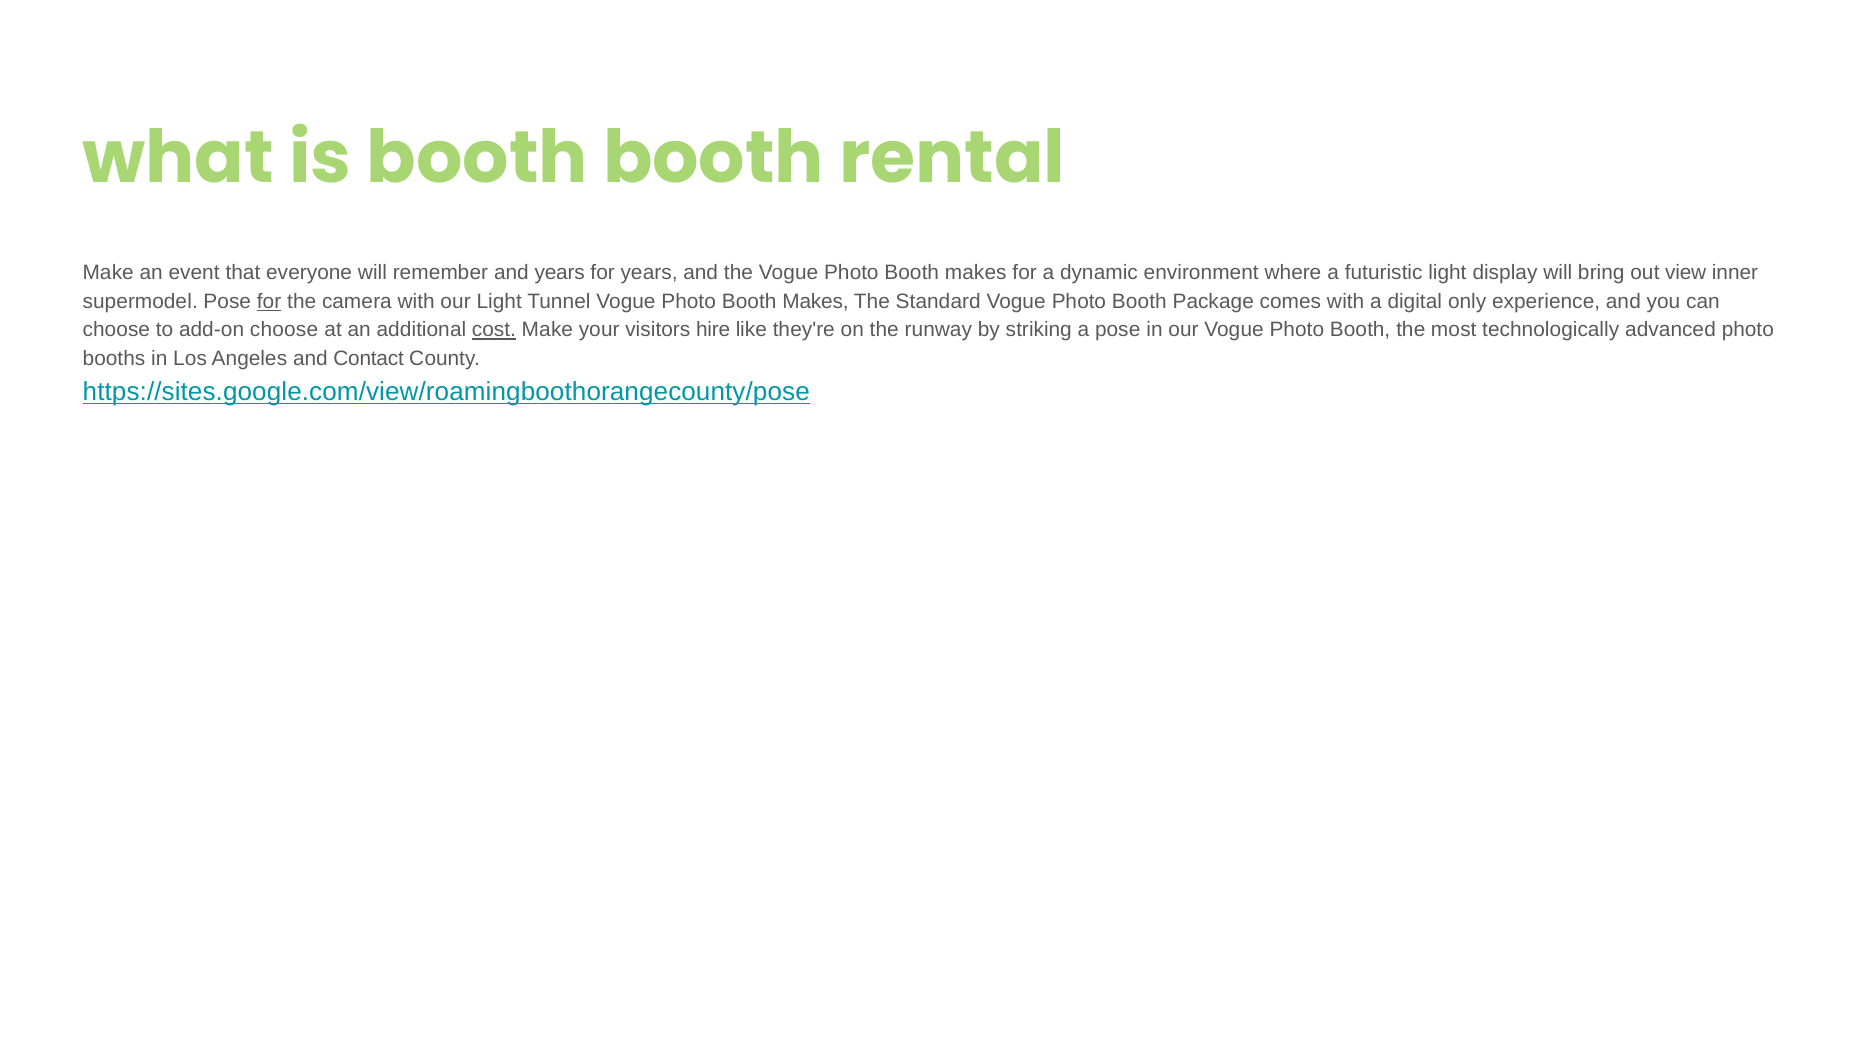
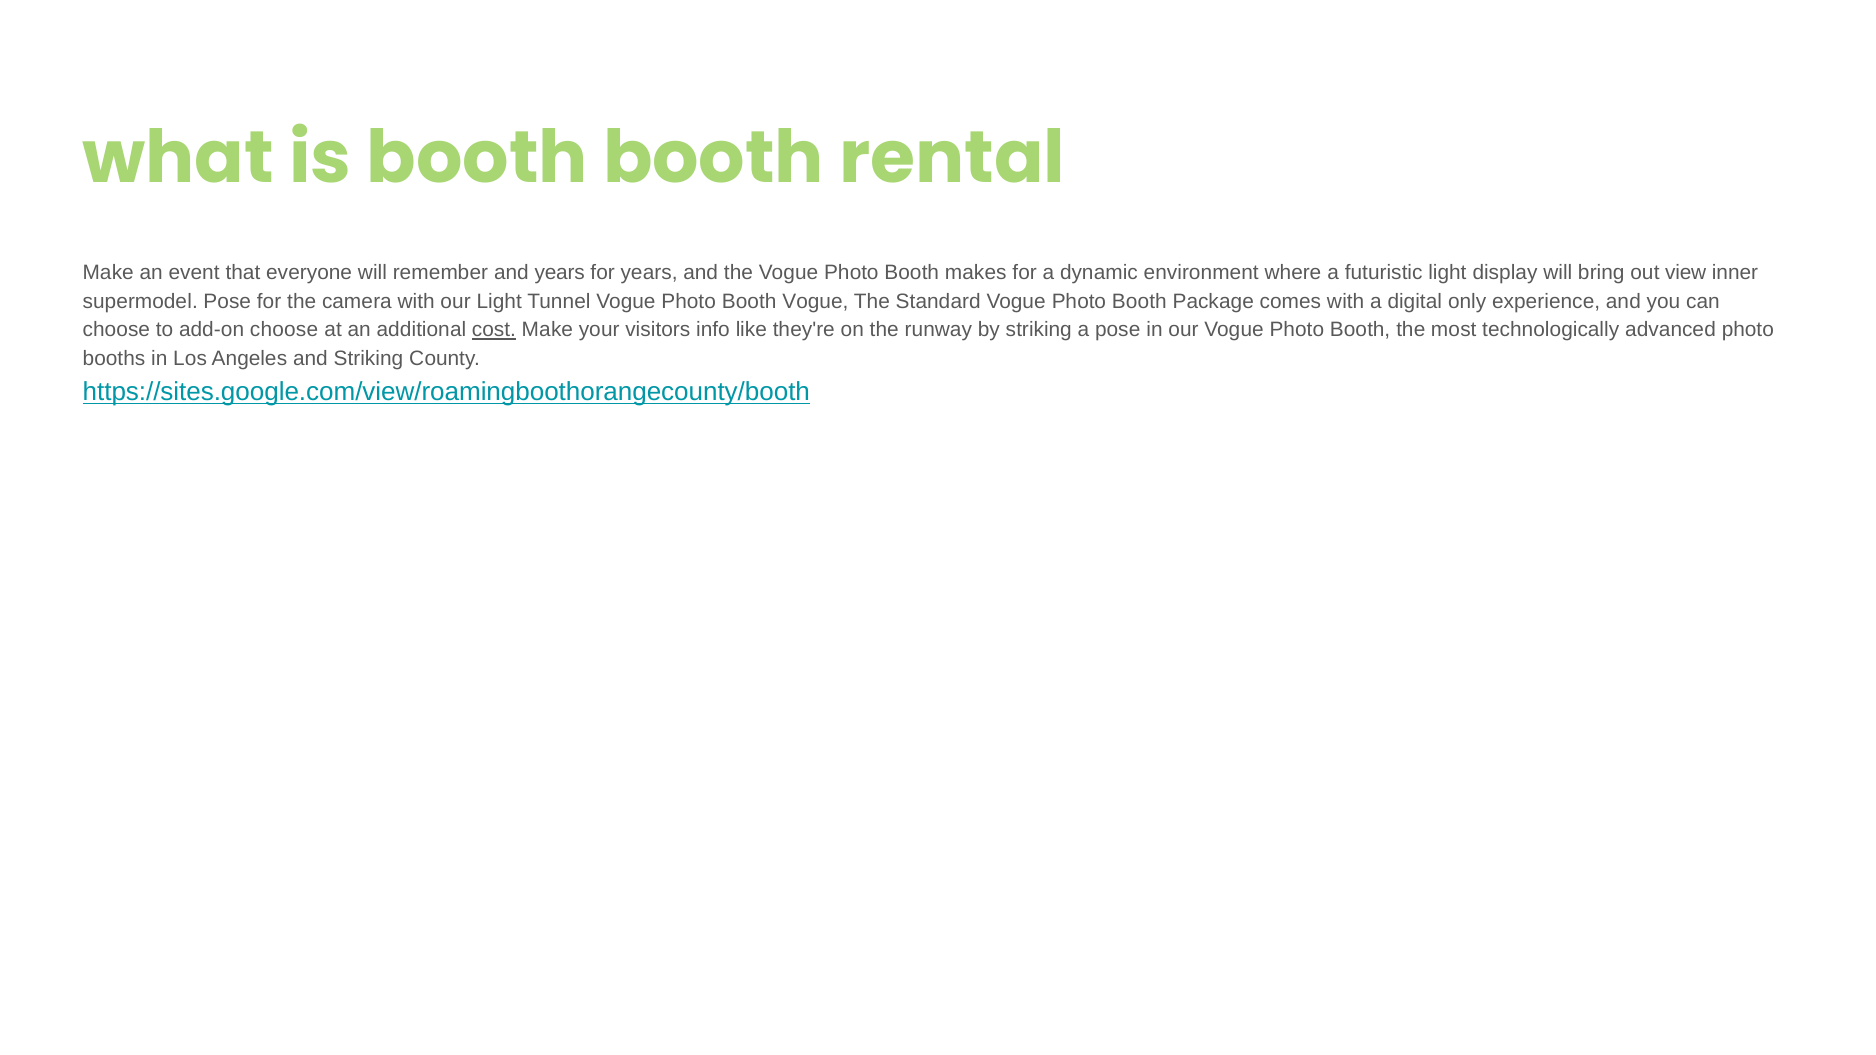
for underline: present -> none (269, 301)
Makes: Makes -> Vogue (815, 301)
hire: hire -> info (713, 330)
and Contact: Contact -> Striking (368, 359)
https://sites.google.com/view/roamingboothorangecounty/pose: https://sites.google.com/view/roamingboothorangecounty/pose -> https://sites.google.com/view/roamingboothorangecounty/booth (446, 392)
